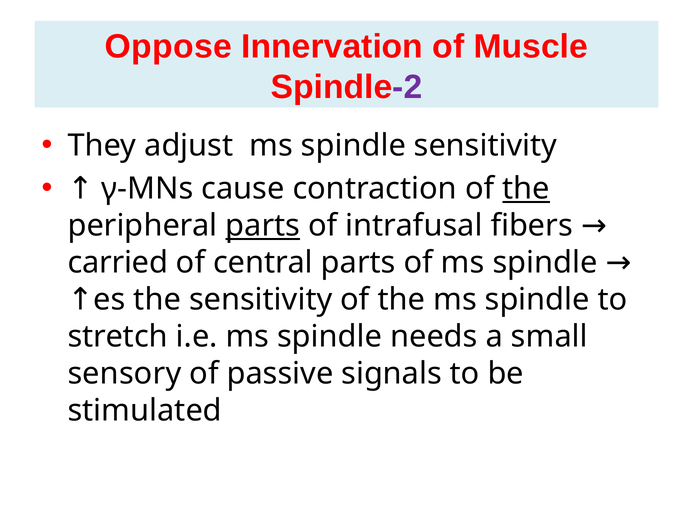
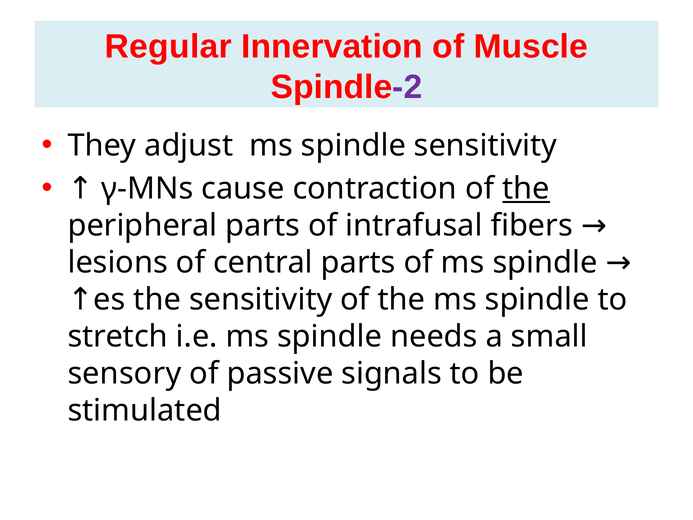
Oppose: Oppose -> Regular (168, 47)
parts underline: present -> none (263, 226)
carried: carried -> lesions (118, 263)
